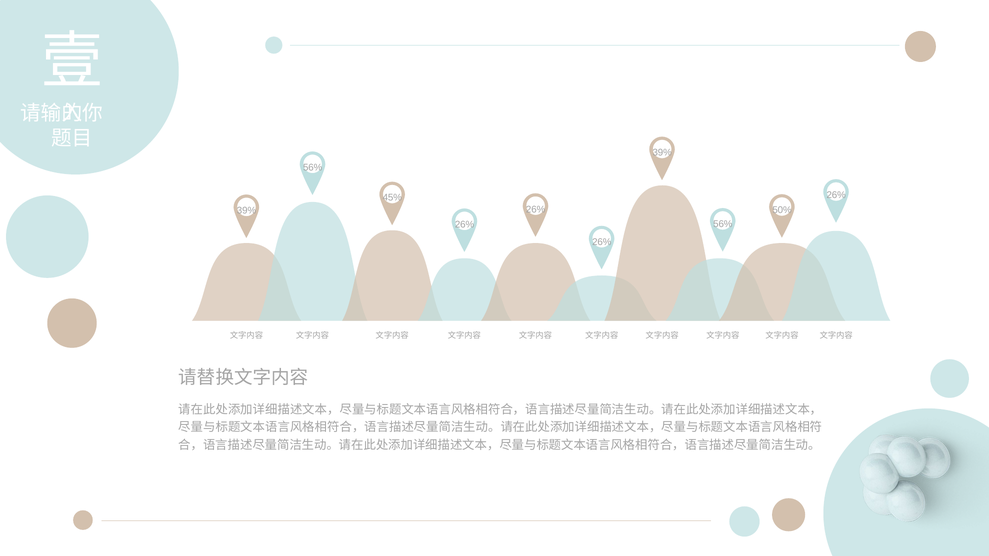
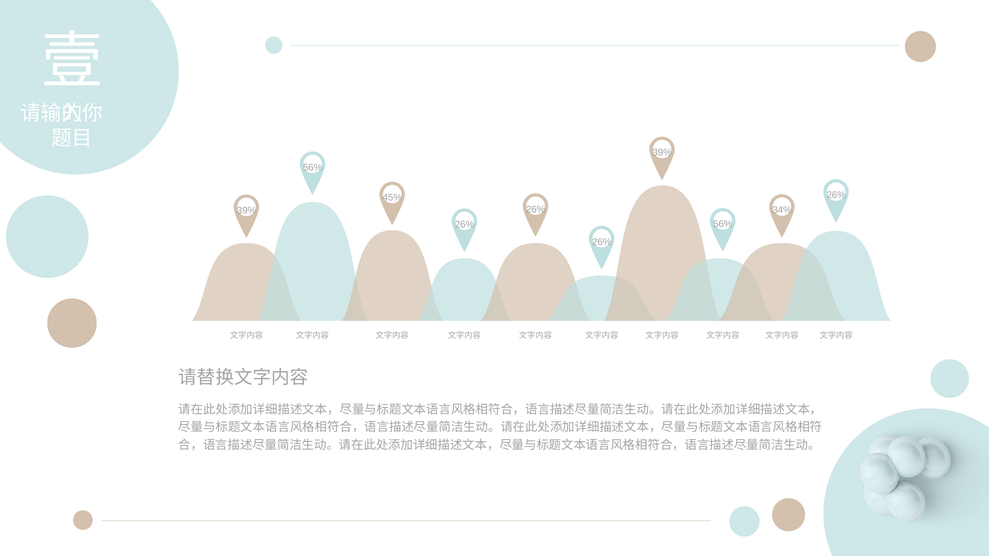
50%: 50% -> 34% (782, 210)
